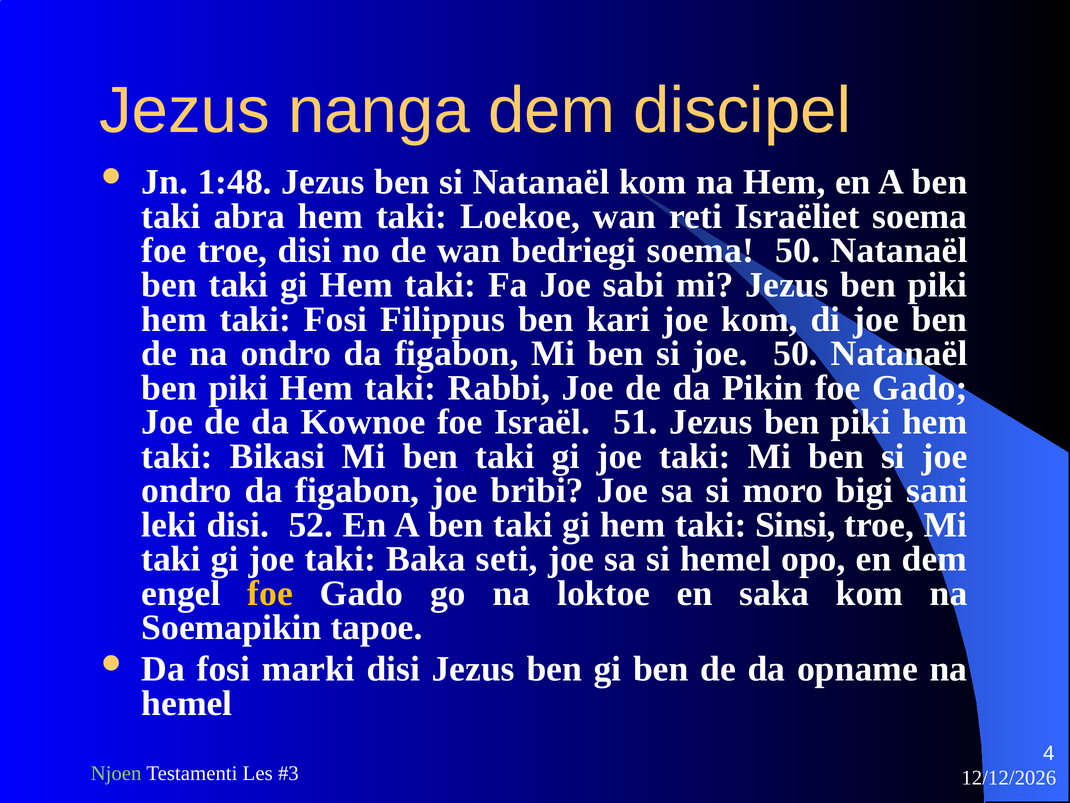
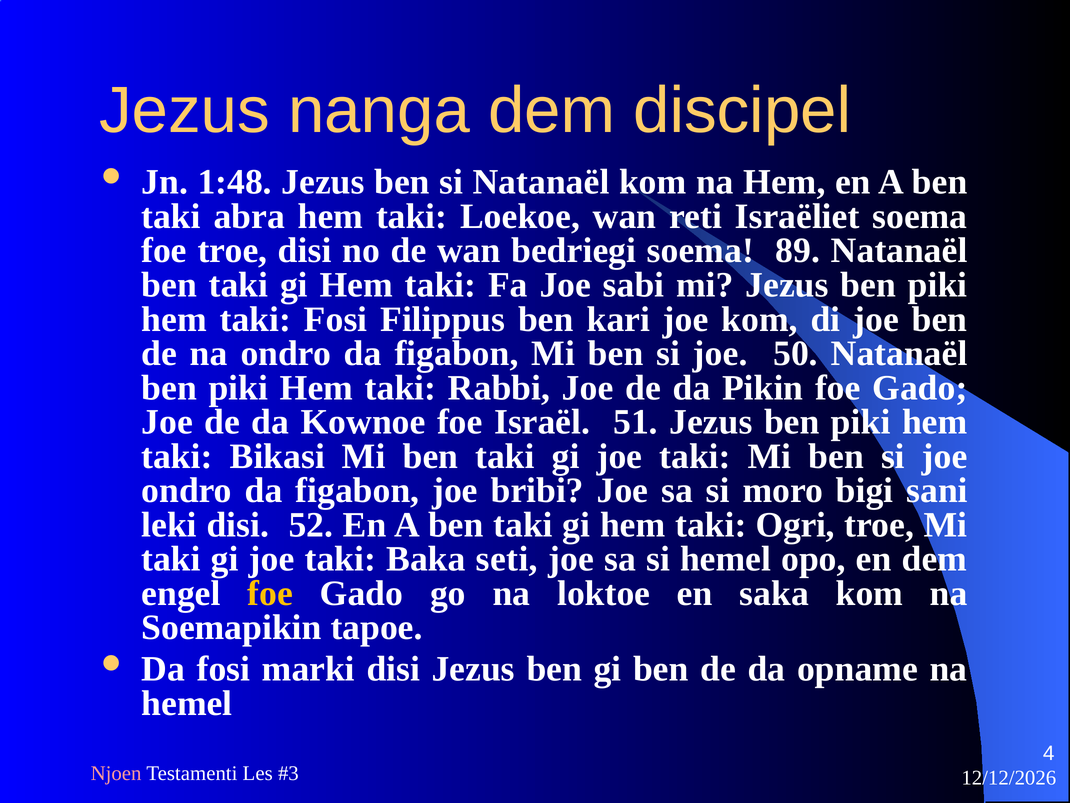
soema 50: 50 -> 89 (798, 251)
Sinsi: Sinsi -> Ogri (795, 525)
Njoen colour: light green -> pink (116, 773)
